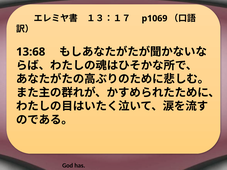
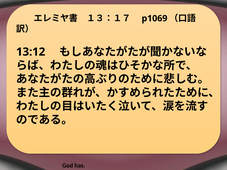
13:68: 13:68 -> 13:12 (31, 52)
